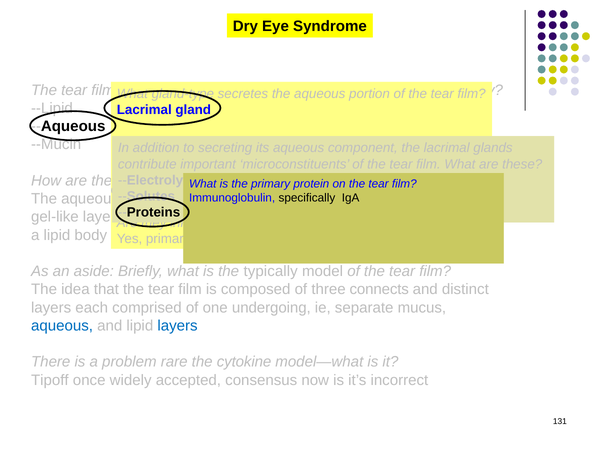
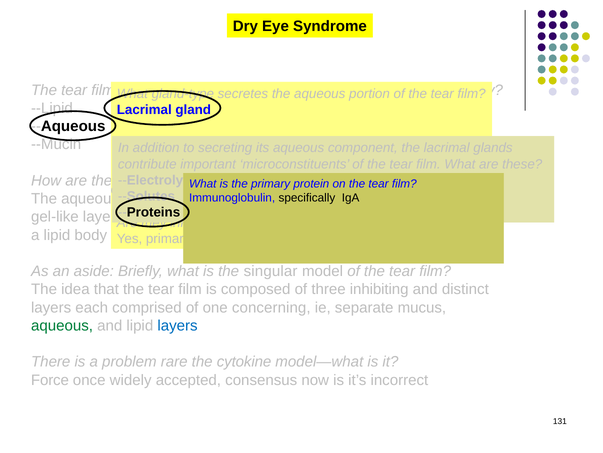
typically: typically -> singular (271, 271)
connects: connects -> inhibiting (379, 289)
undergoing: undergoing -> concerning (271, 307)
aqueous colour: blue -> green (62, 325)
Tipoff: Tipoff -> Force (50, 379)
